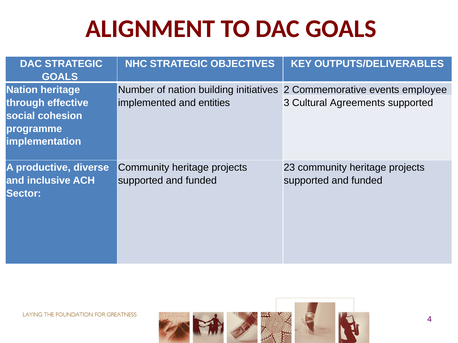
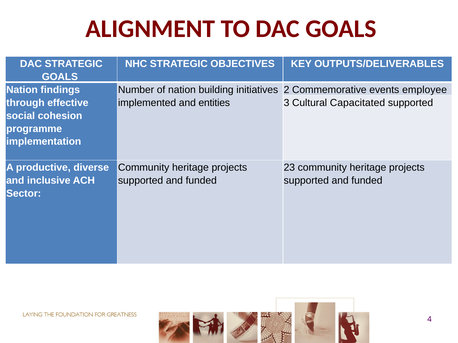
Nation heritage: heritage -> findings (60, 90)
Agreements: Agreements -> Capacitated (357, 103)
